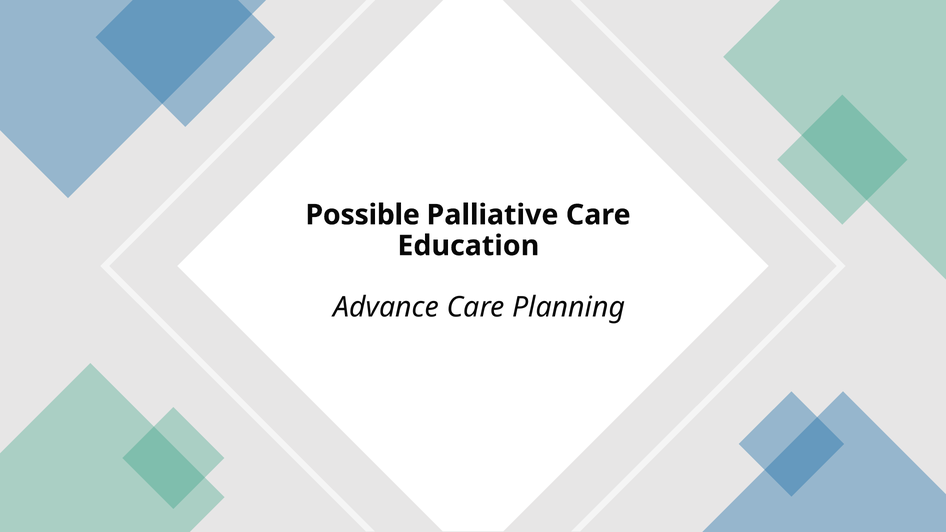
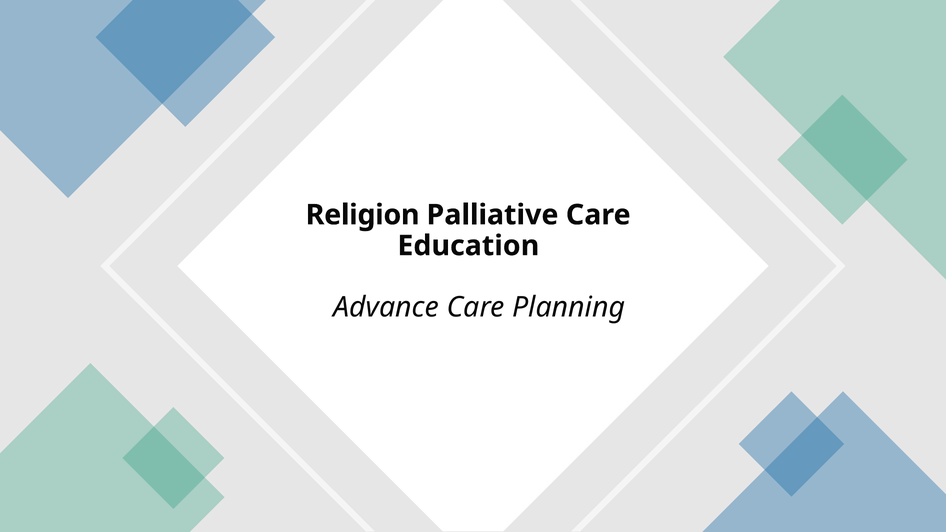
Possible: Possible -> Religion (363, 215)
